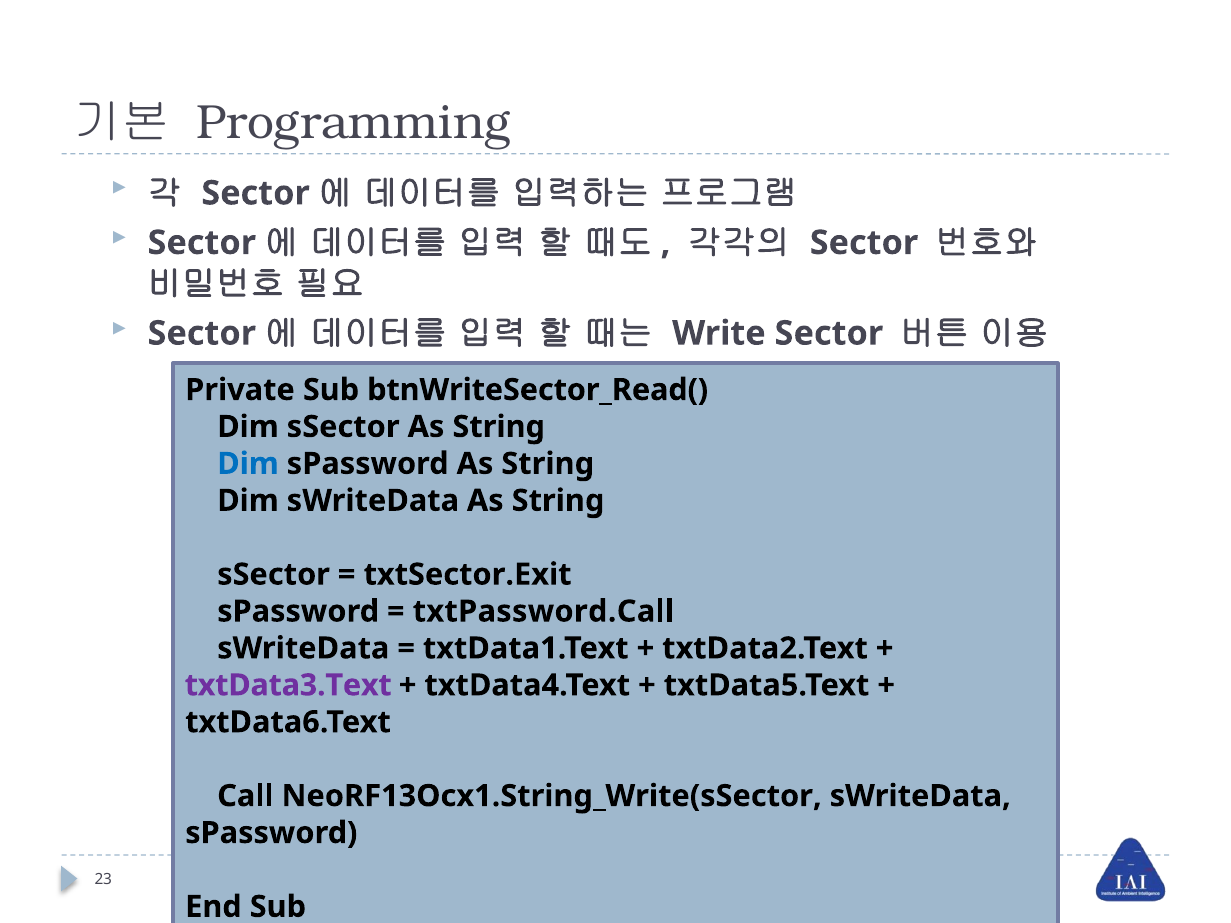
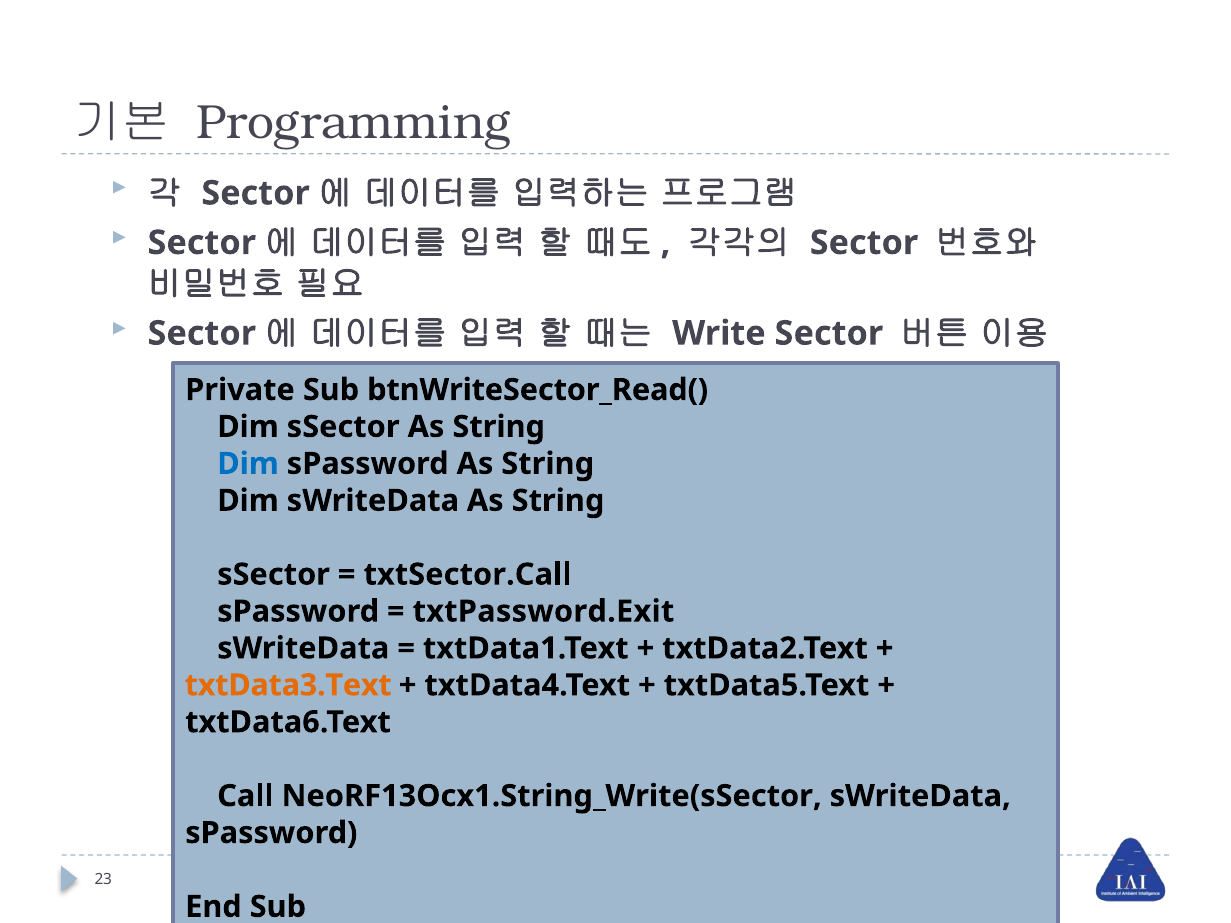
txtSector.Exit: txtSector.Exit -> txtSector.Call (467, 575)
txtPassword.Call: txtPassword.Call -> txtPassword.Exit (543, 612)
txtData3.Text colour: purple -> orange (288, 685)
